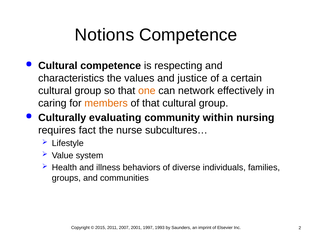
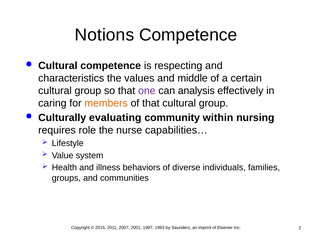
justice: justice -> middle (193, 78)
one colour: orange -> purple (147, 91)
network: network -> analysis (196, 91)
fact: fact -> role (87, 130)
subcultures…: subcultures… -> capabilities… (176, 130)
